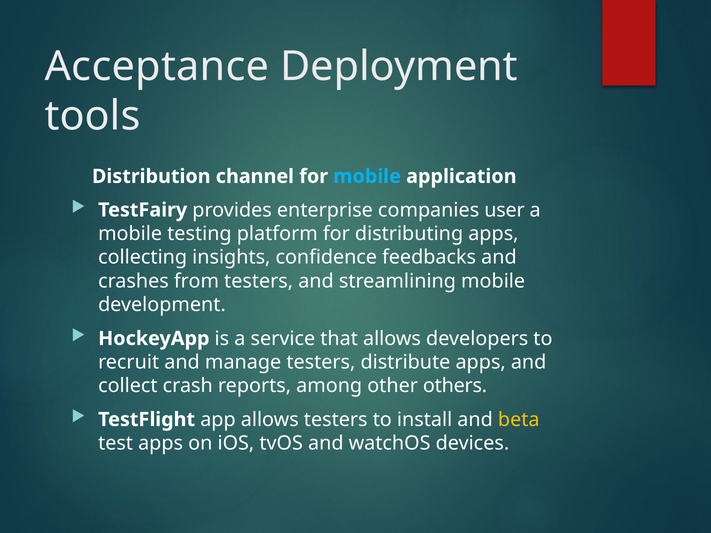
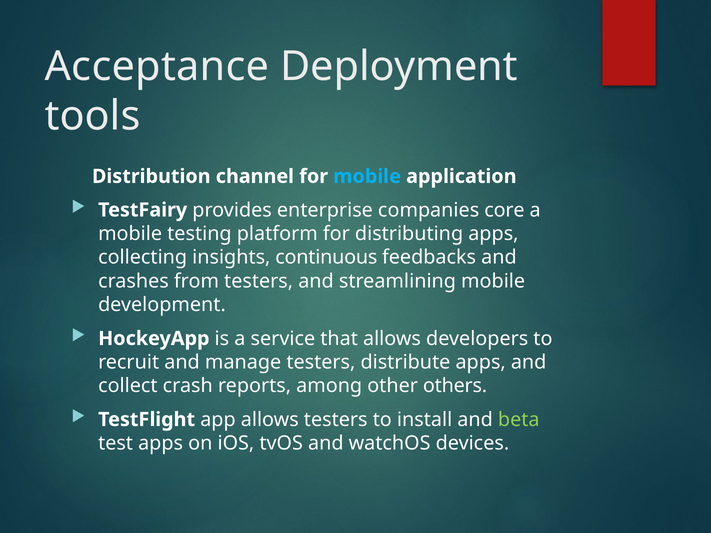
user: user -> core (504, 210)
confidence: confidence -> continuous (326, 258)
beta colour: yellow -> light green (519, 420)
